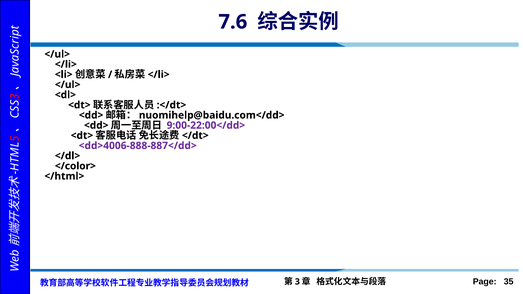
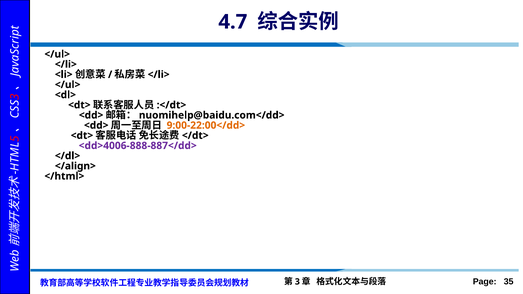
7.6: 7.6 -> 4.7 (233, 22)
9:00-22:00</dd> colour: purple -> orange (206, 125)
</color>: </color> -> </align> (75, 166)
